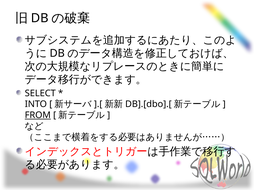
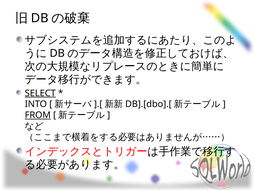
SELECT underline: none -> present (40, 93)
